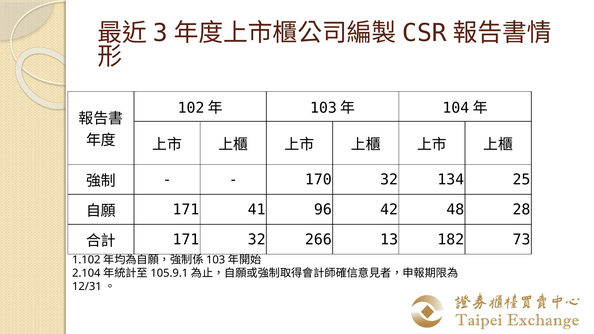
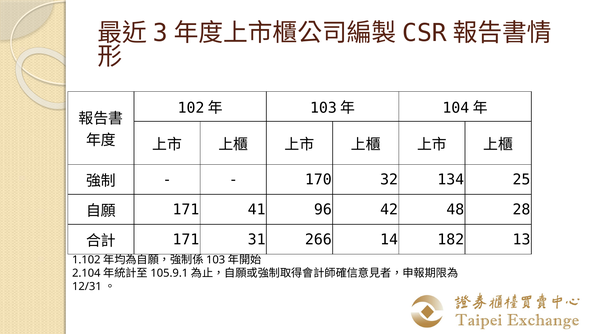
171 32: 32 -> 31 (257, 240)
13: 13 -> 14 (389, 240)
73: 73 -> 13 (522, 240)
